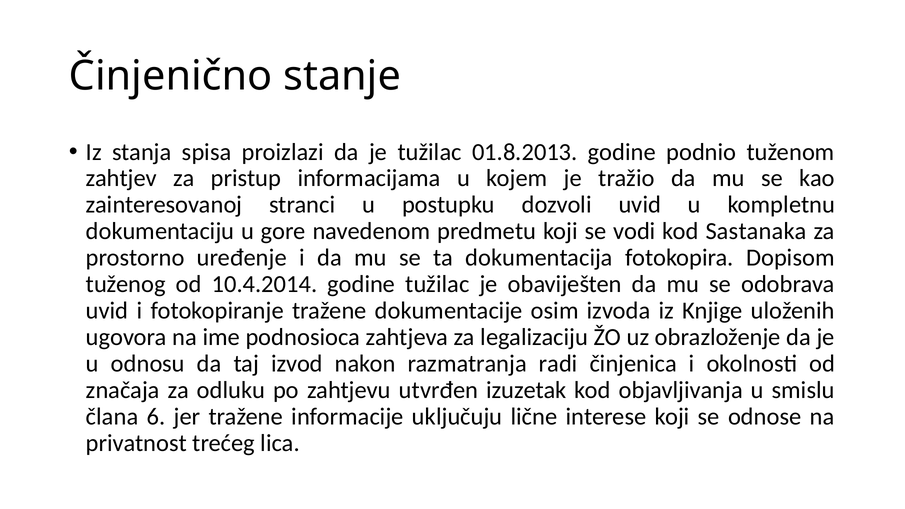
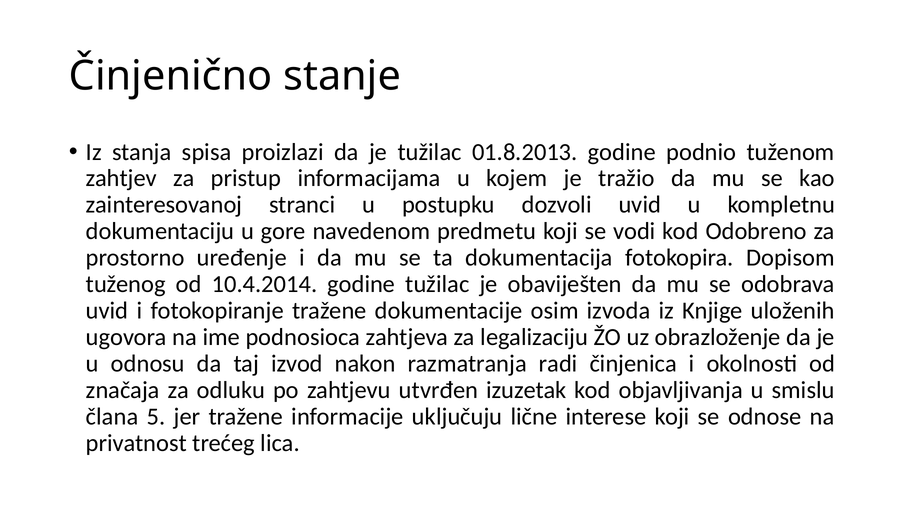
Sastanaka: Sastanaka -> Odobreno (756, 231)
6: 6 -> 5 (156, 417)
